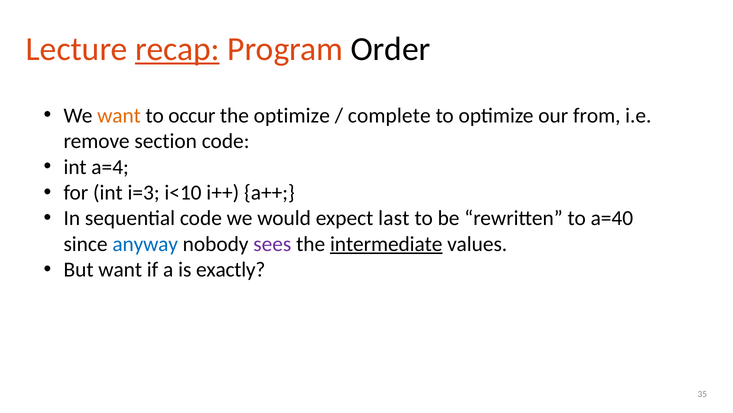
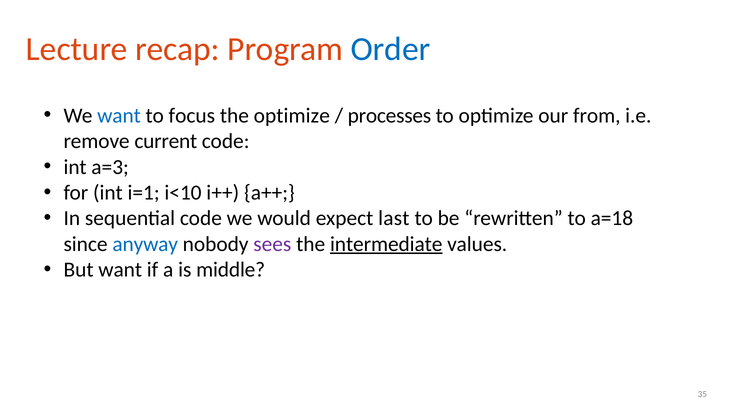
recap underline: present -> none (177, 49)
Order colour: black -> blue (391, 49)
want colour: orange -> blue (119, 115)
occur: occur -> focus (192, 115)
complete: complete -> processes (389, 115)
section: section -> current (166, 141)
a=4: a=4 -> a=3 (110, 167)
i=3: i=3 -> i=1 (144, 192)
a=40: a=40 -> a=18 (612, 218)
exactly: exactly -> middle (231, 269)
